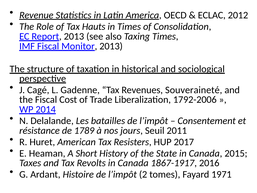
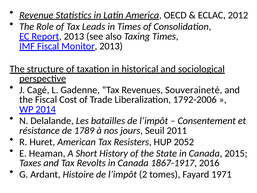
Hauts: Hauts -> Leads (94, 27)
2017: 2017 -> 2052 (184, 142)
